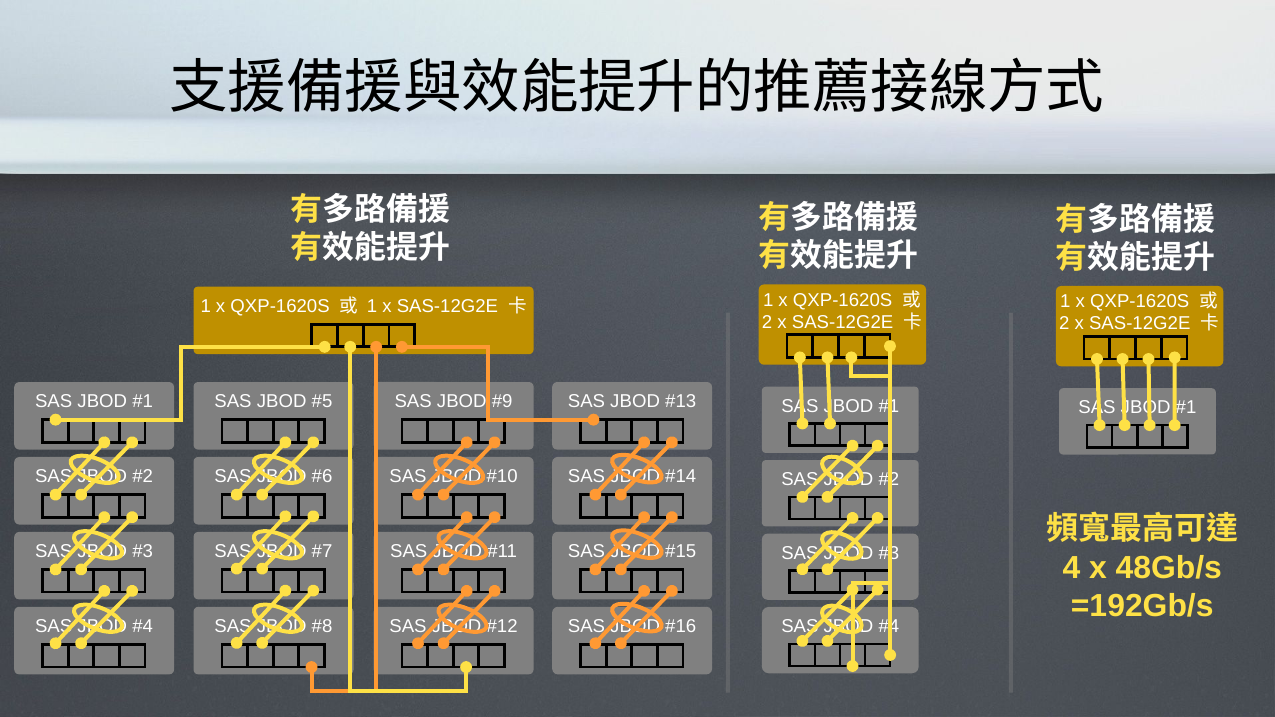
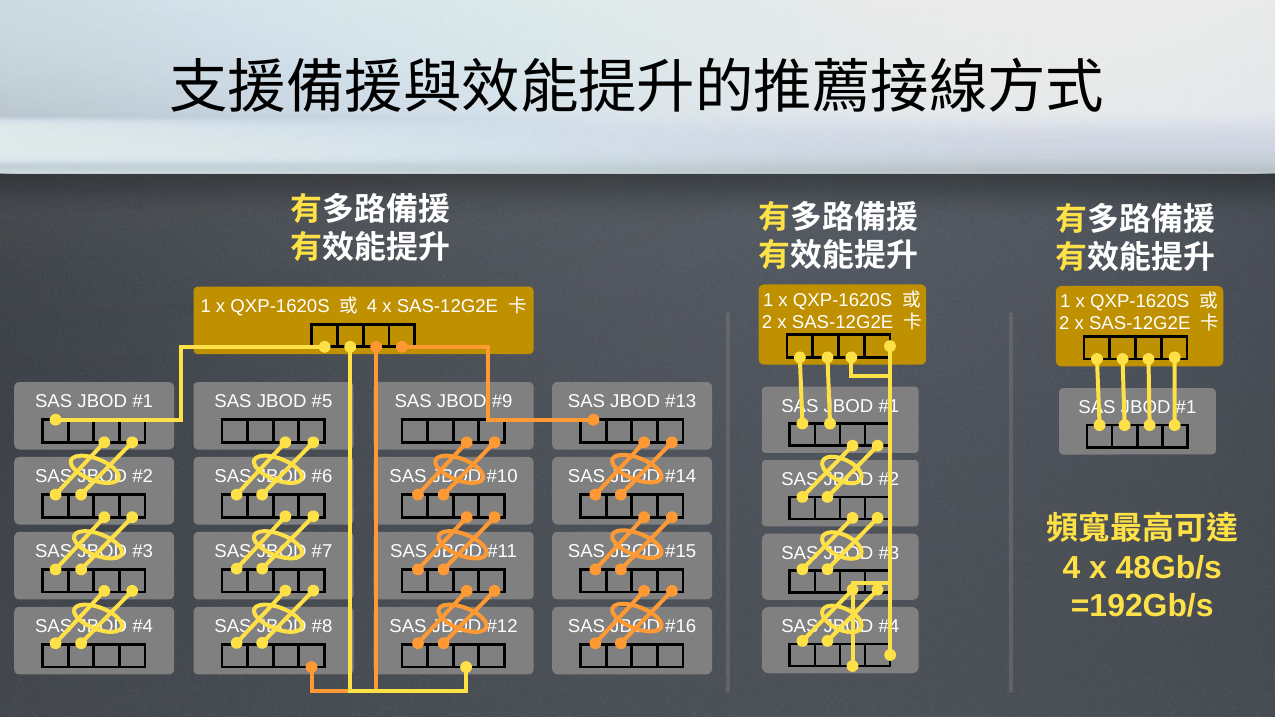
1: 1 -> 4 (372, 306)
